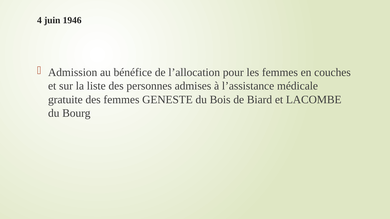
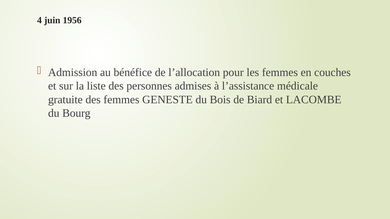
1946: 1946 -> 1956 (72, 20)
